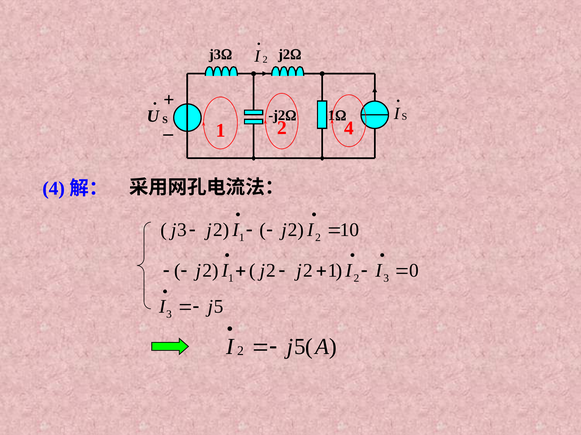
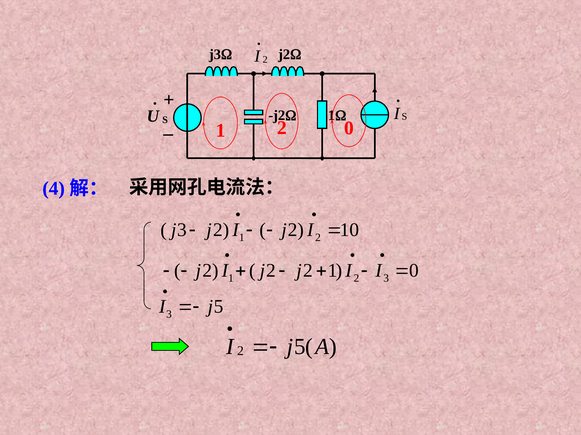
2 4: 4 -> 0 (349, 128)
